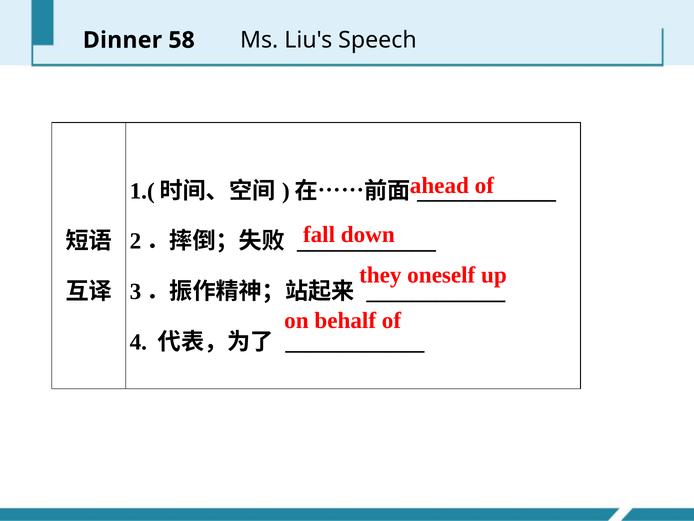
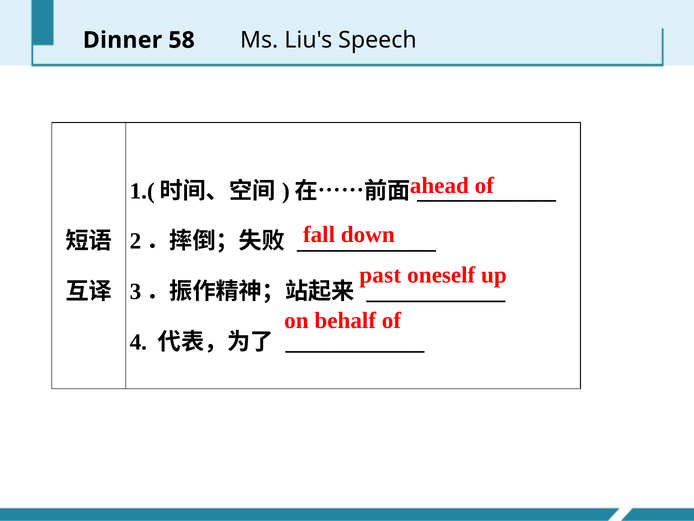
they: they -> past (380, 275)
